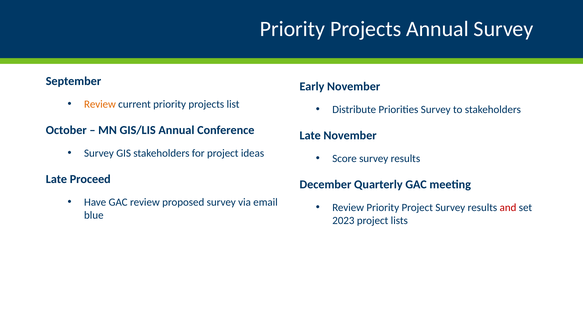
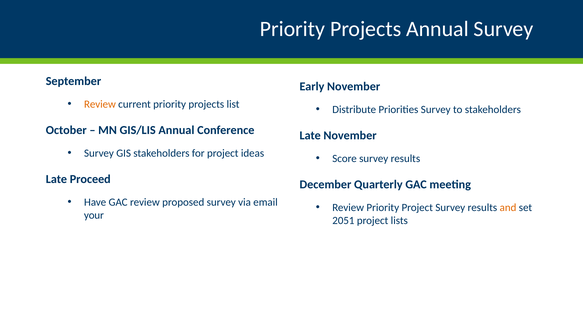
and colour: red -> orange (508, 207)
blue: blue -> your (94, 215)
2023: 2023 -> 2051 (343, 221)
